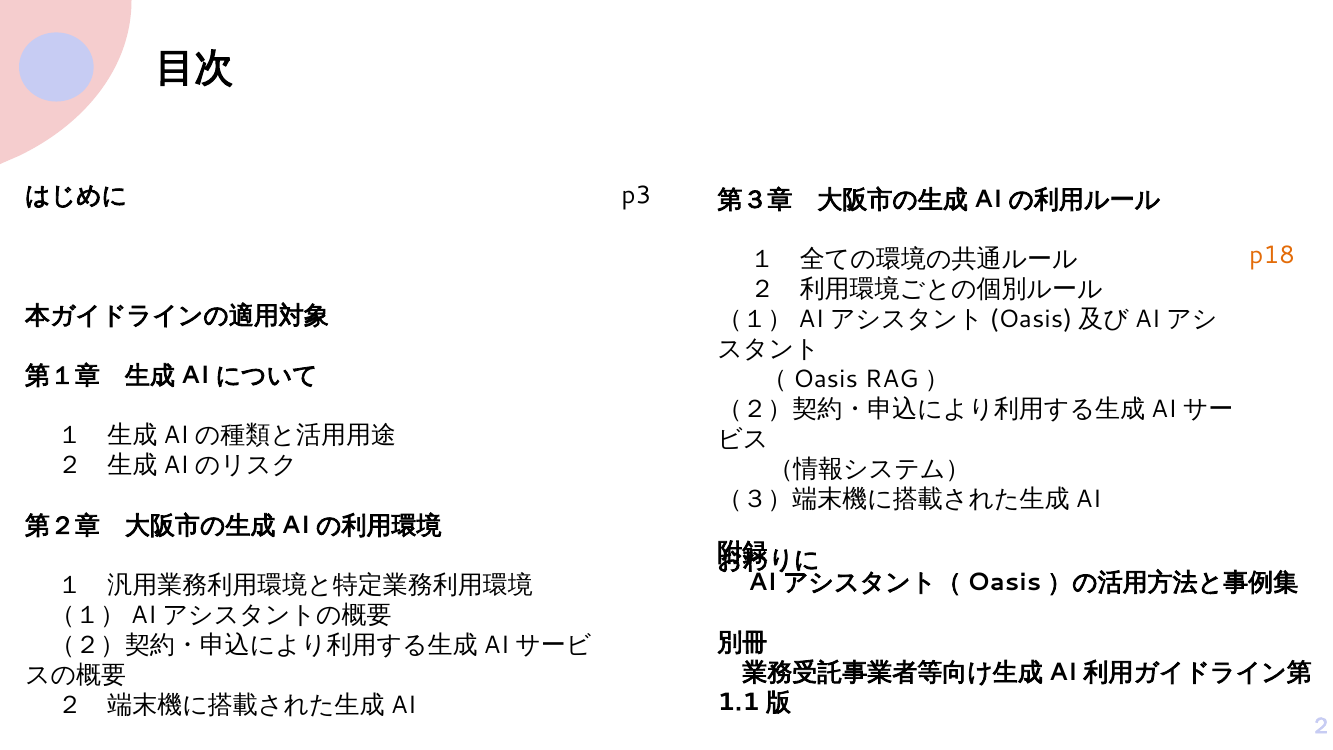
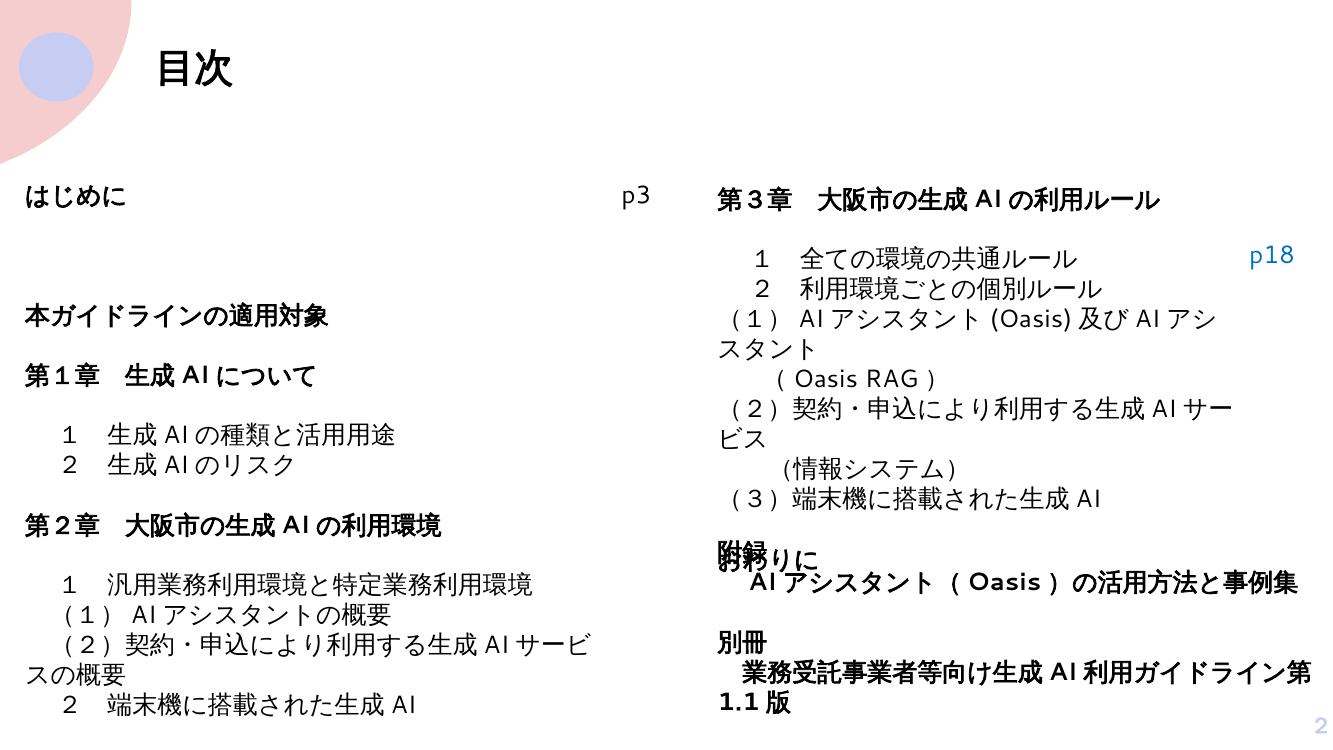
p18 colour: orange -> blue (1272, 255)
